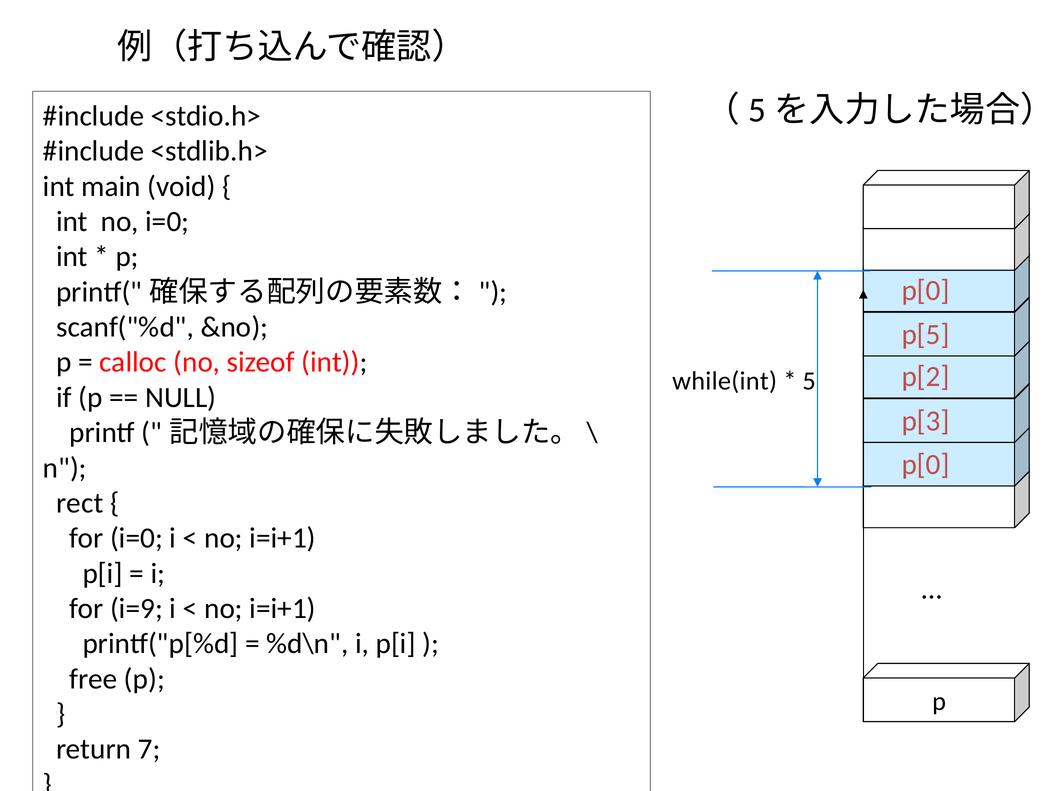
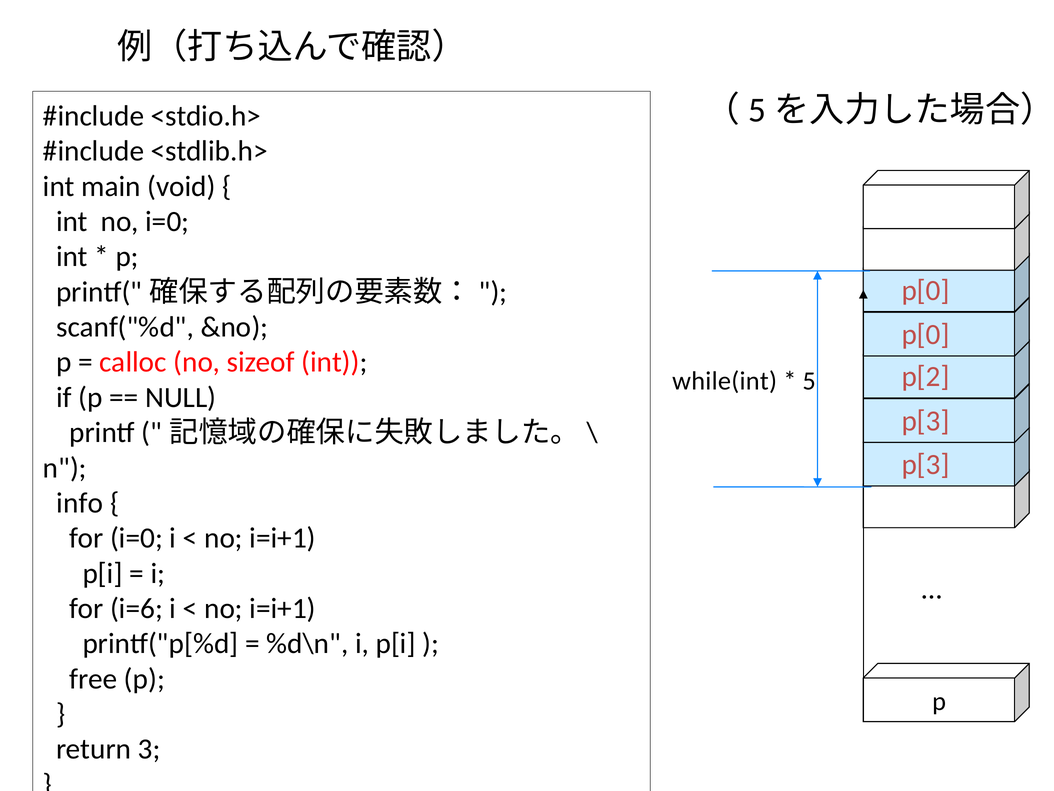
p[5: p[5 -> p[0 (926, 334)
p[0: p[0 -> p[3 (926, 464)
rect: rect -> info (80, 503)
i=9: i=9 -> i=6 (136, 608)
7: 7 -> 3 (149, 749)
